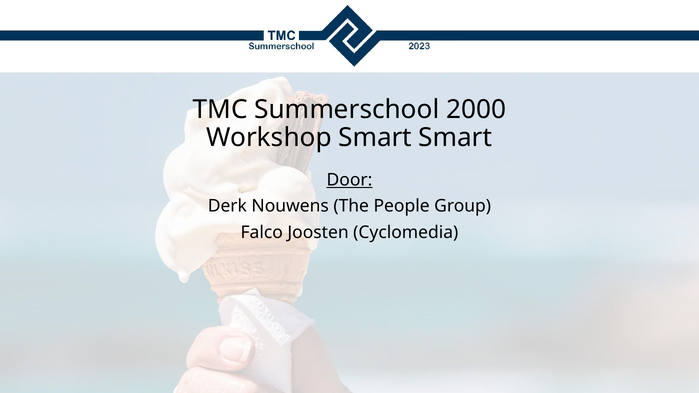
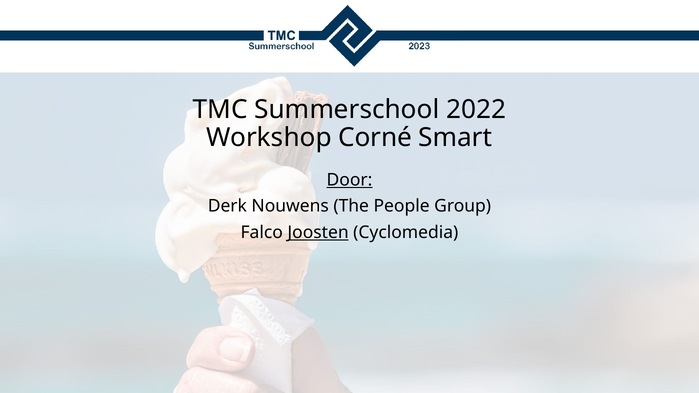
2000: 2000 -> 2022 (476, 110)
Workshop Smart: Smart -> Corné (375, 138)
Joosten underline: none -> present (318, 232)
